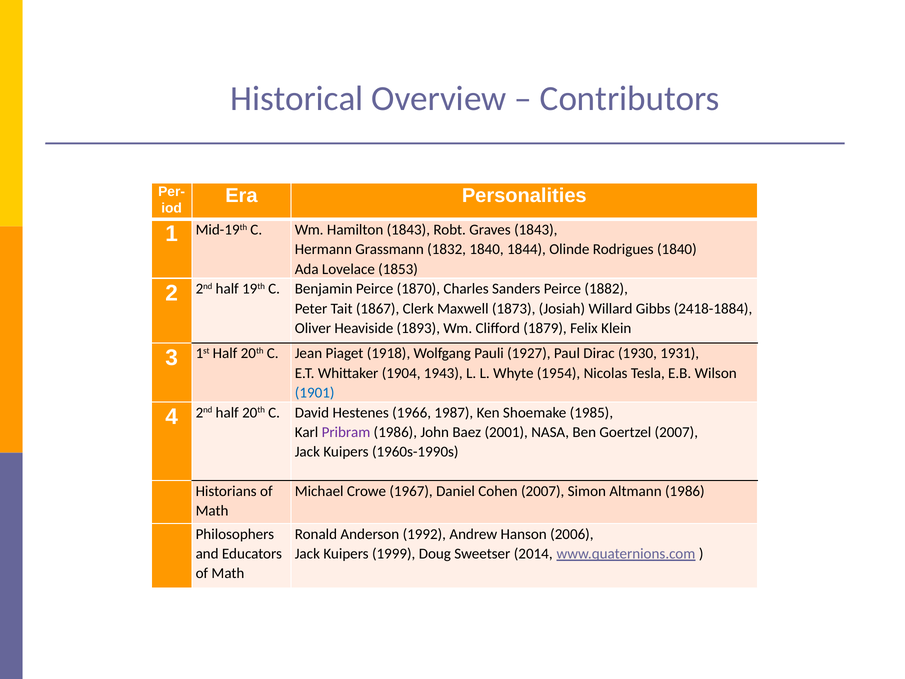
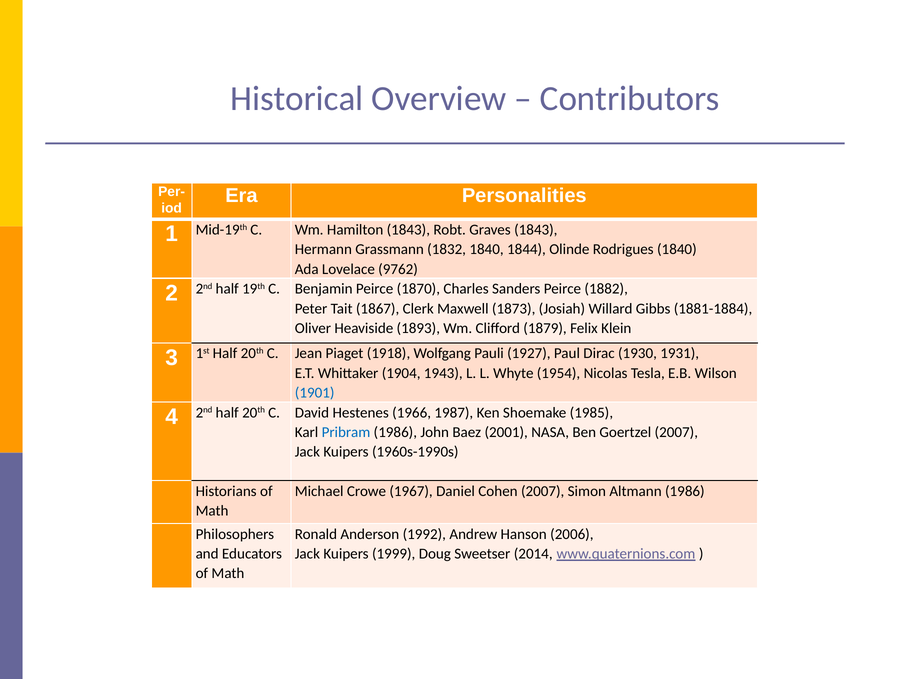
1853: 1853 -> 9762 (398, 269)
2418-1884: 2418-1884 -> 1881-1884 (713, 308)
Pribram colour: purple -> blue (346, 432)
